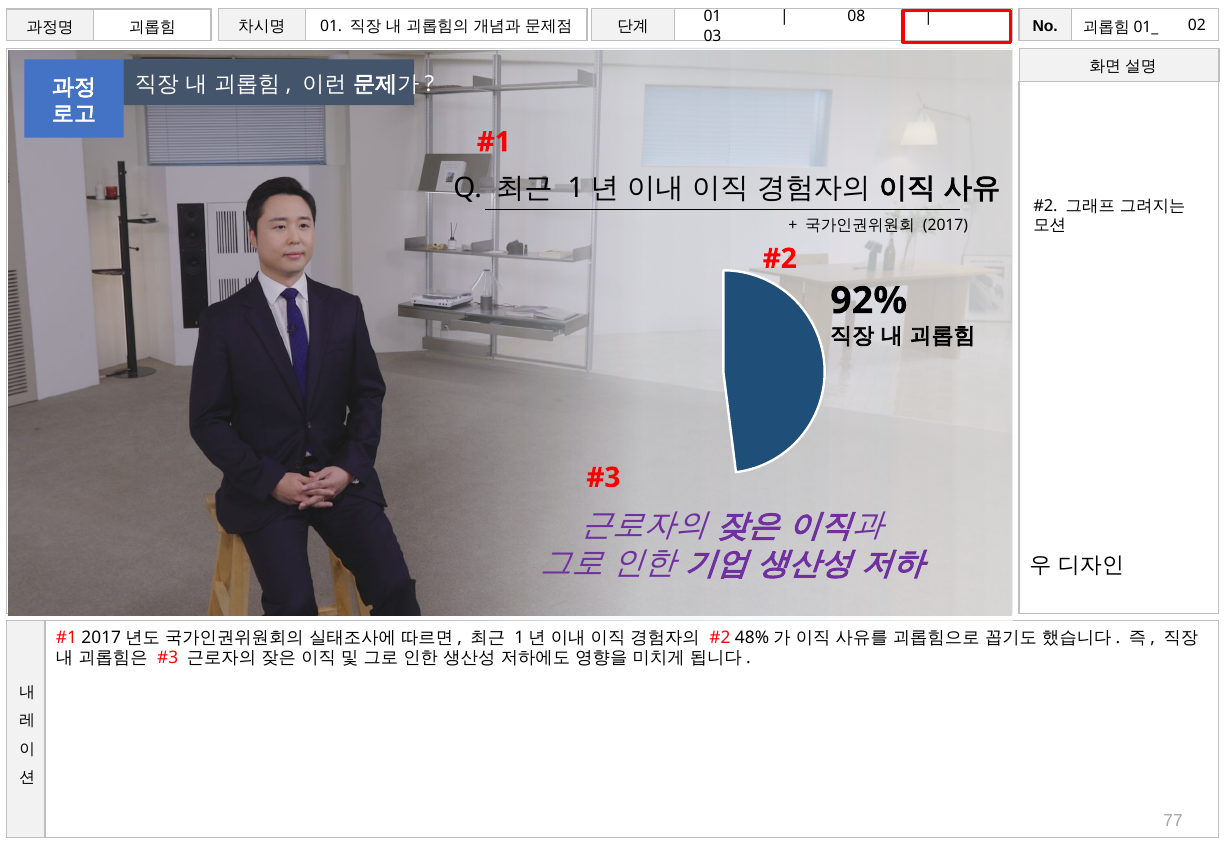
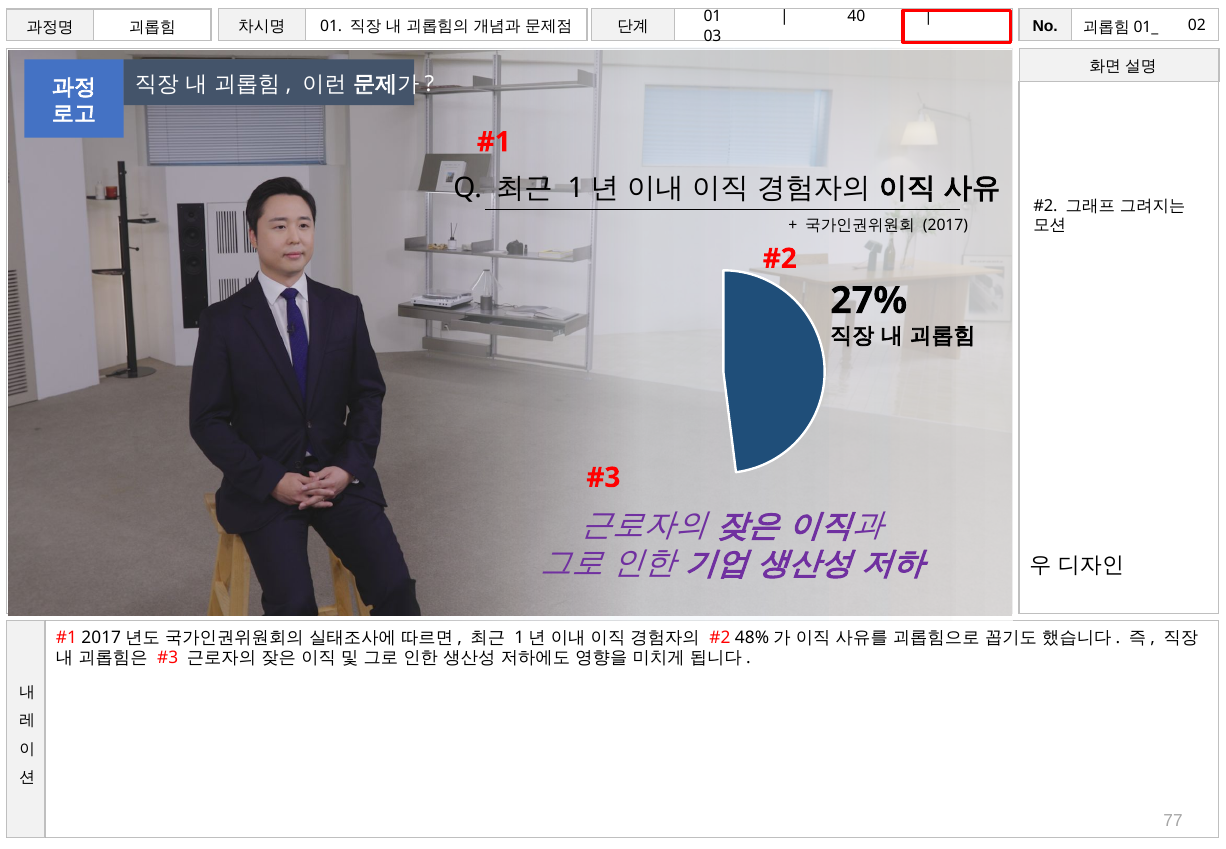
08: 08 -> 40 (856, 16)
92%: 92% -> 27% (869, 301)
